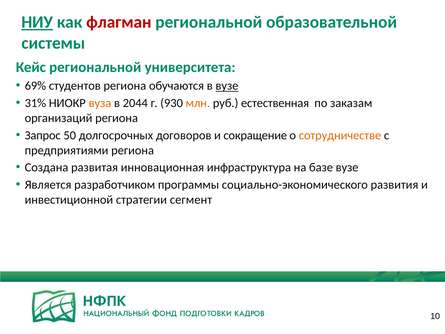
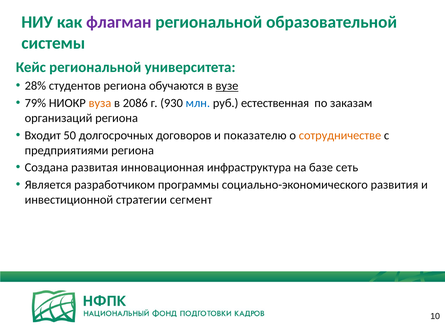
НИУ underline: present -> none (37, 22)
флагман colour: red -> purple (119, 22)
69%: 69% -> 28% (35, 86)
31%: 31% -> 79% (35, 103)
2044: 2044 -> 2086 (135, 103)
млн colour: orange -> blue (198, 103)
Запрос: Запрос -> Входит (43, 135)
сокращение: сокращение -> показателю (255, 135)
базе вузе: вузе -> сеть (347, 167)
